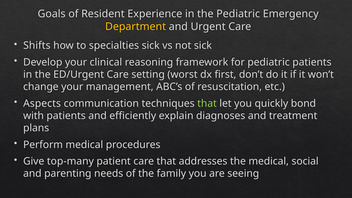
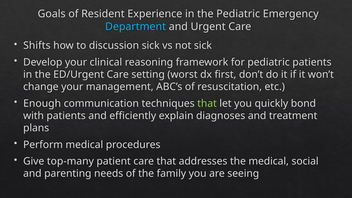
Department colour: yellow -> light blue (136, 27)
specialties: specialties -> discussion (114, 46)
Aspects: Aspects -> Enough (42, 103)
